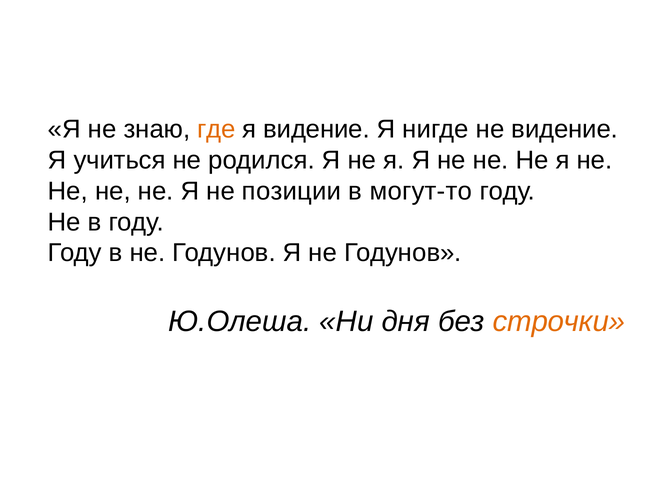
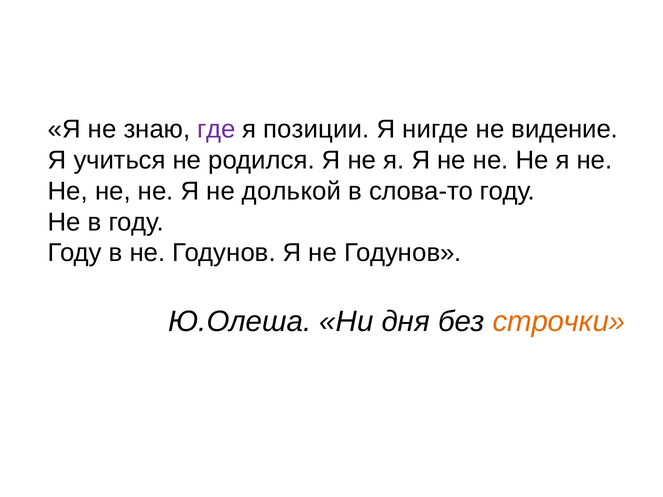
где colour: orange -> purple (216, 129)
я видение: видение -> позиции (316, 129)
позиции: позиции -> долькой (291, 191)
могут-то: могут-то -> слова-то (421, 191)
